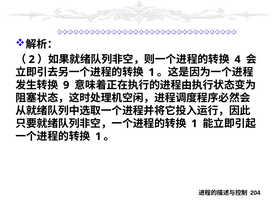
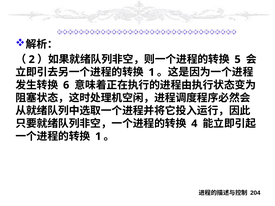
4: 4 -> 5 (238, 60)
9: 9 -> 6 (66, 85)
1: 1 -> 4 (194, 124)
